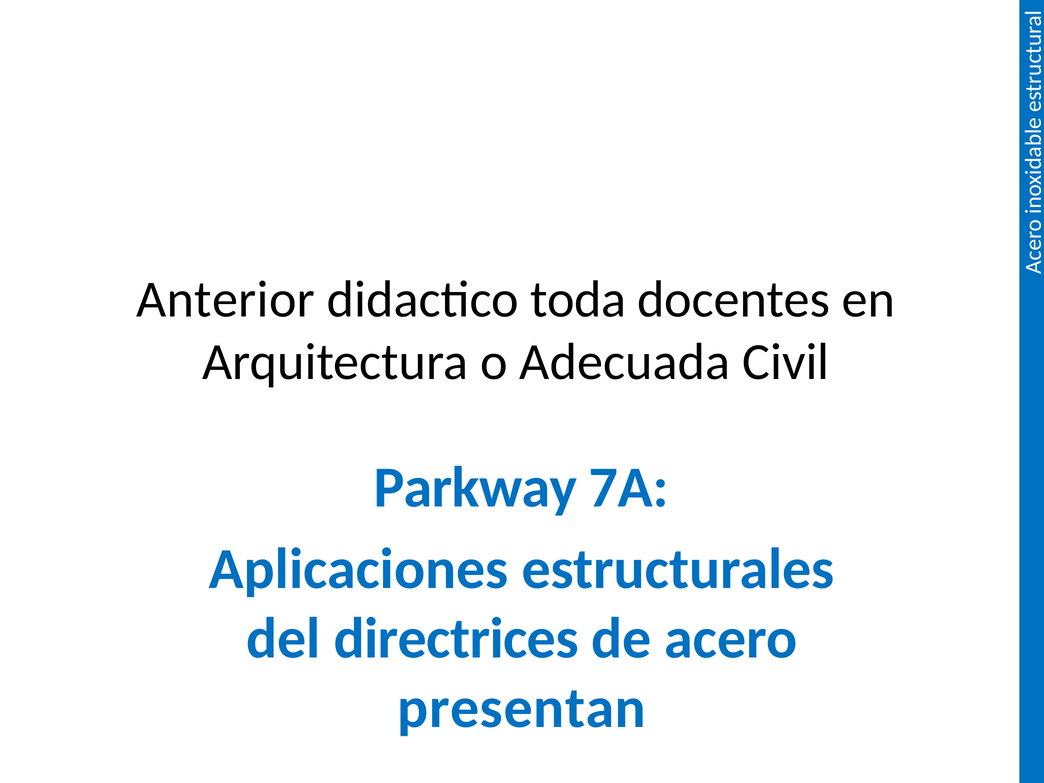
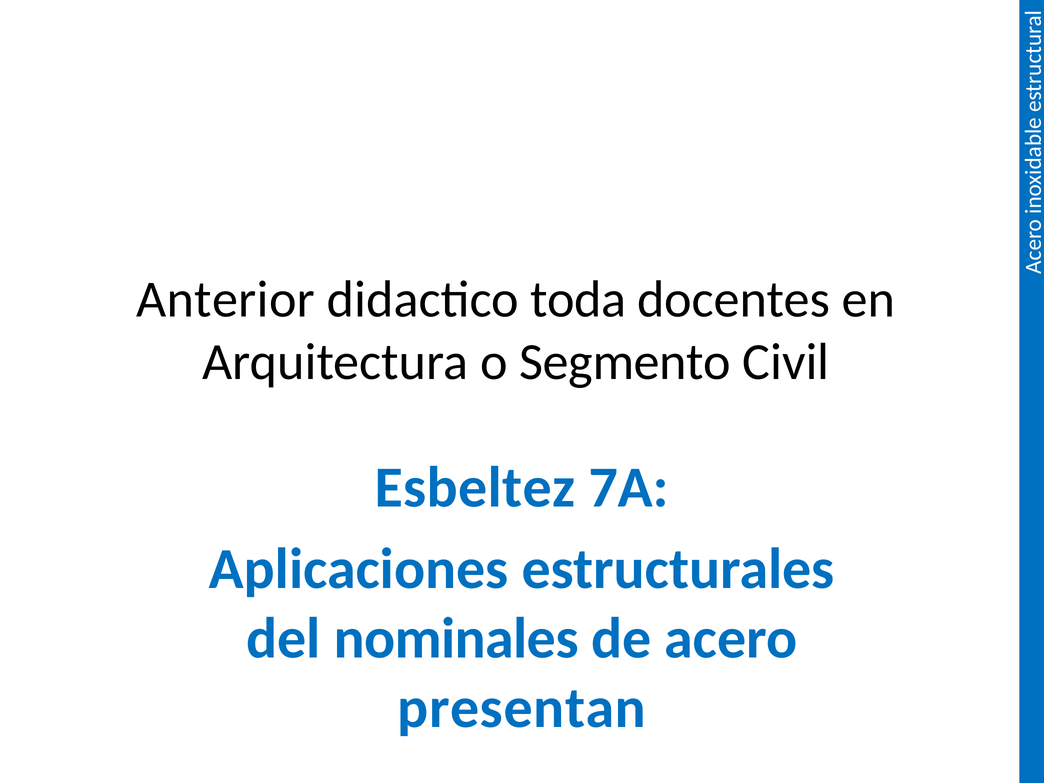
Adecuada: Adecuada -> Segmento (625, 362)
Parkway: Parkway -> Esbeltez (475, 488)
directrices: directrices -> nominales (456, 639)
